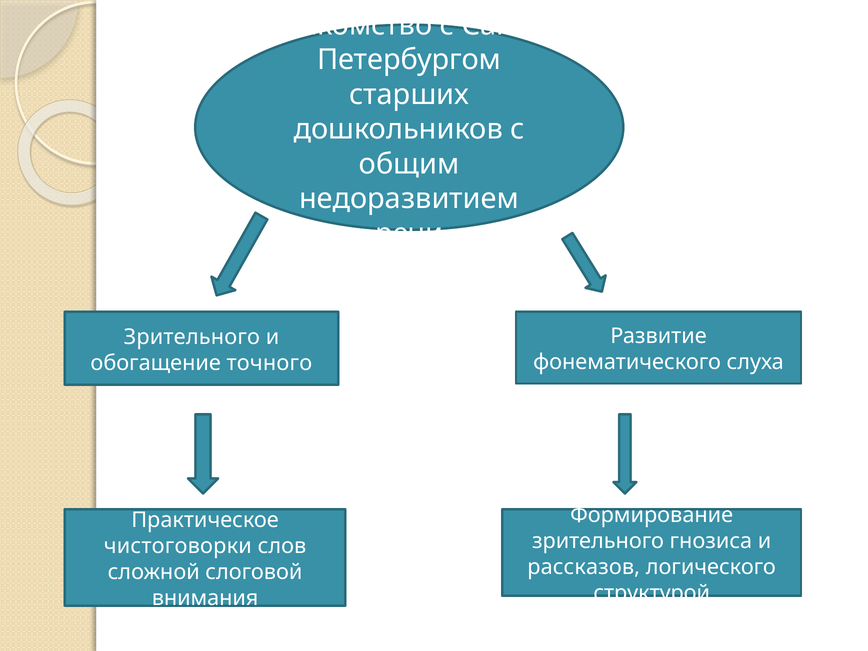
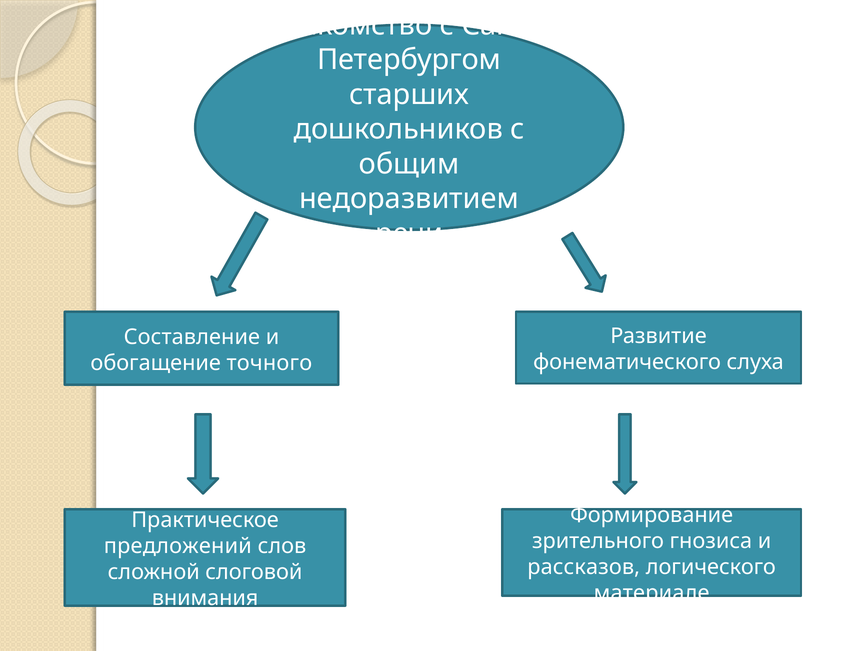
Зрительного: Зрительного -> Составление (192, 337)
чистоговорки: чистоговорки -> предложений (178, 546)
структурой: структурой -> материале (652, 593)
